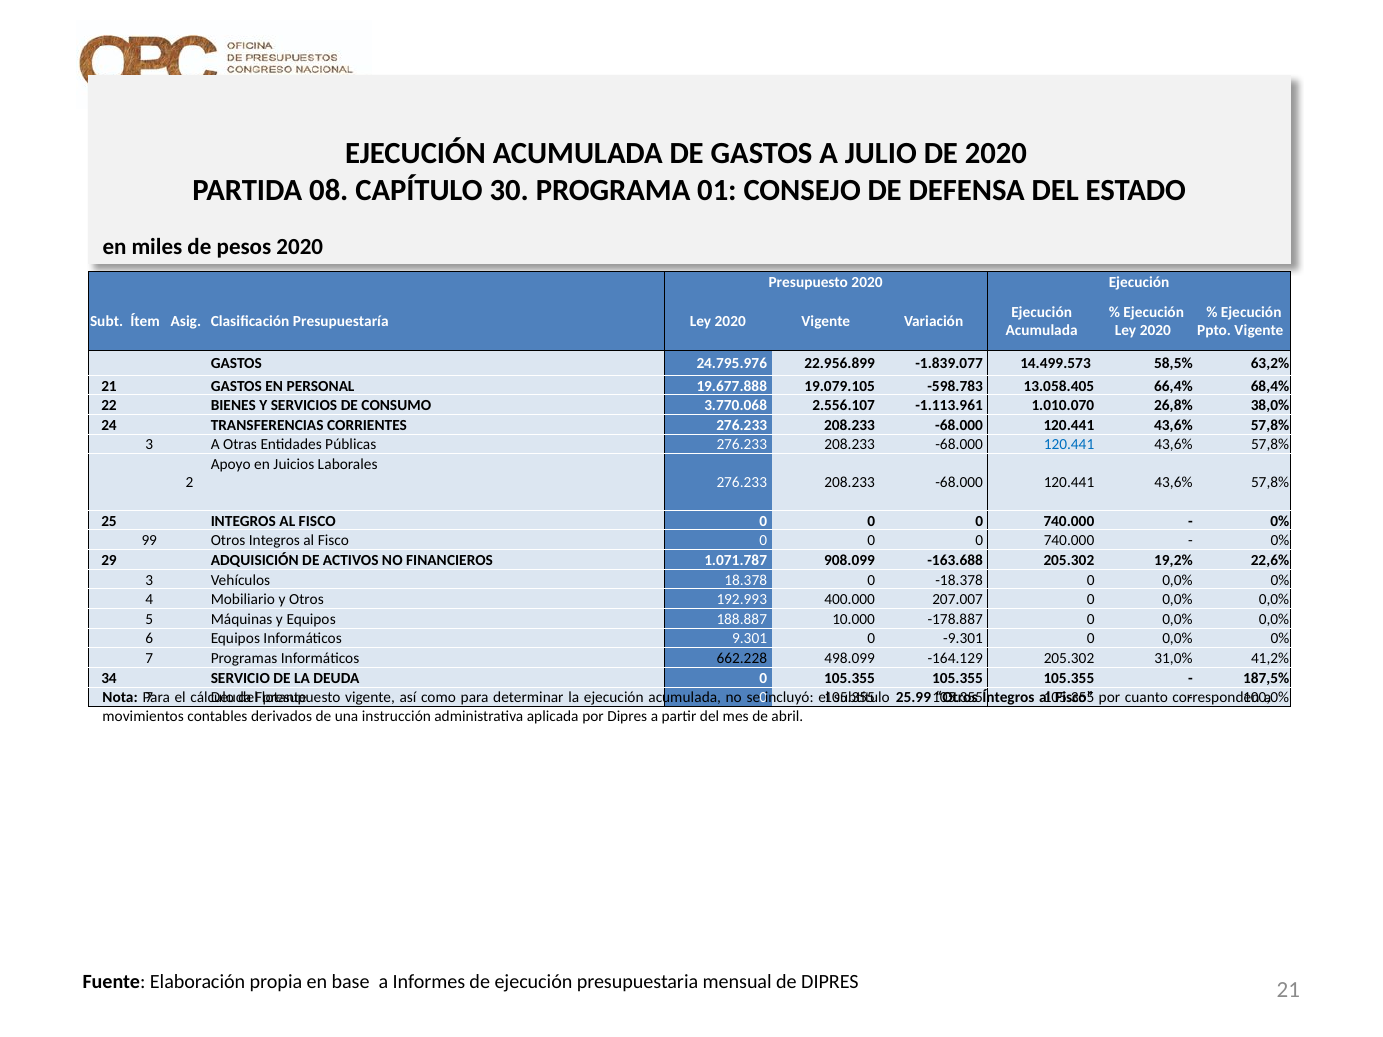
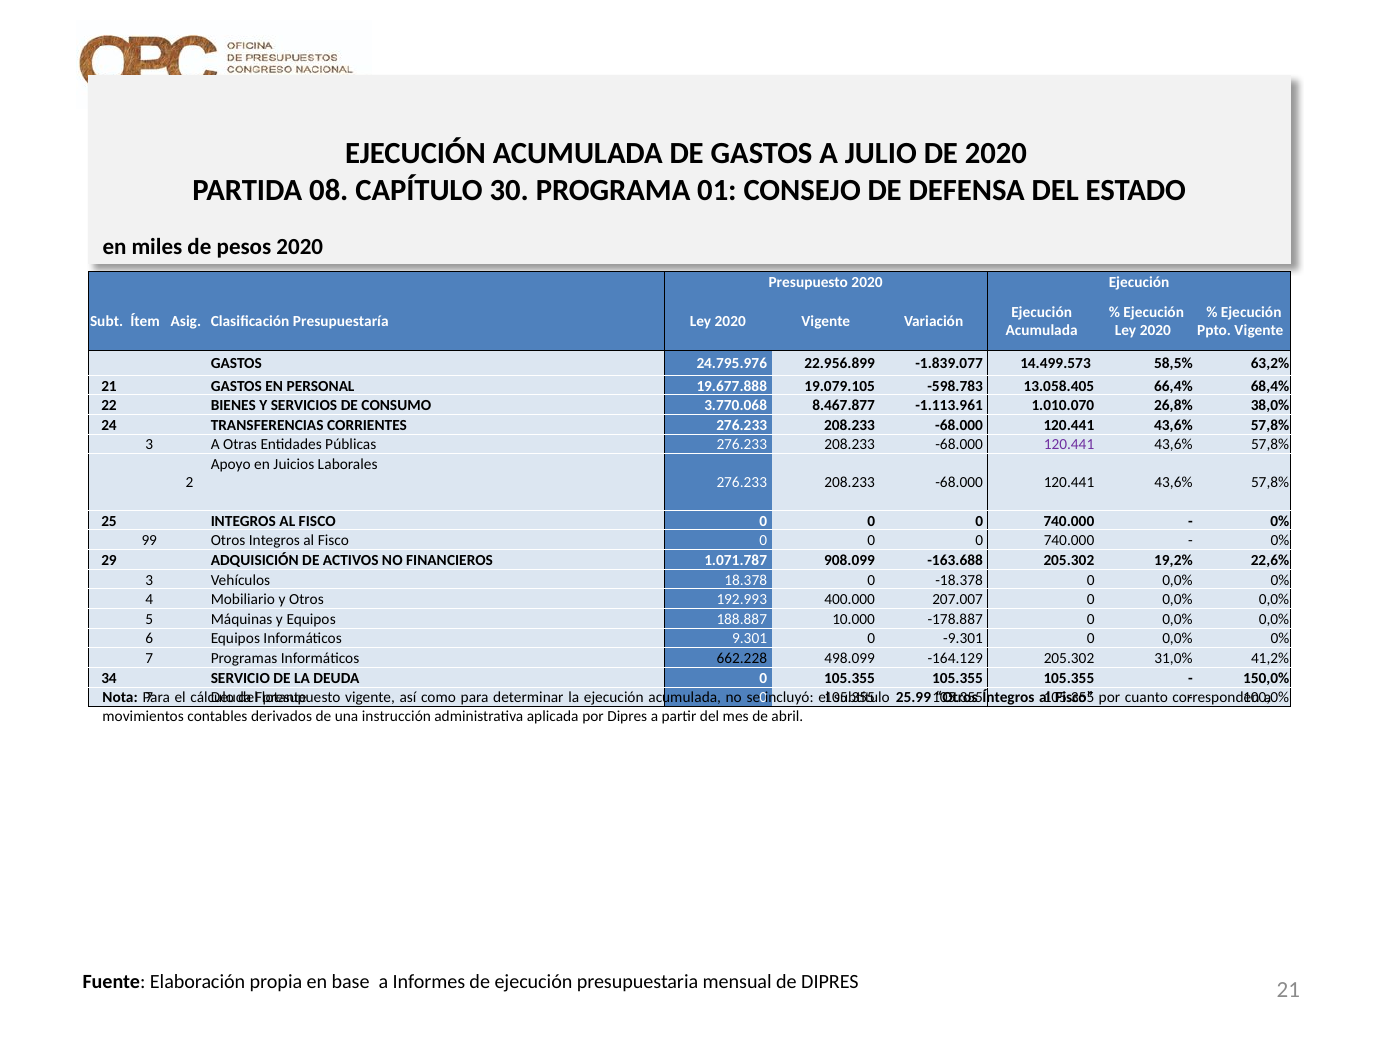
2.556.107: 2.556.107 -> 8.467.877 (844, 406)
120.441 colour: blue -> purple (1069, 445)
187,5%: 187,5% -> 150,0% (1266, 678)
